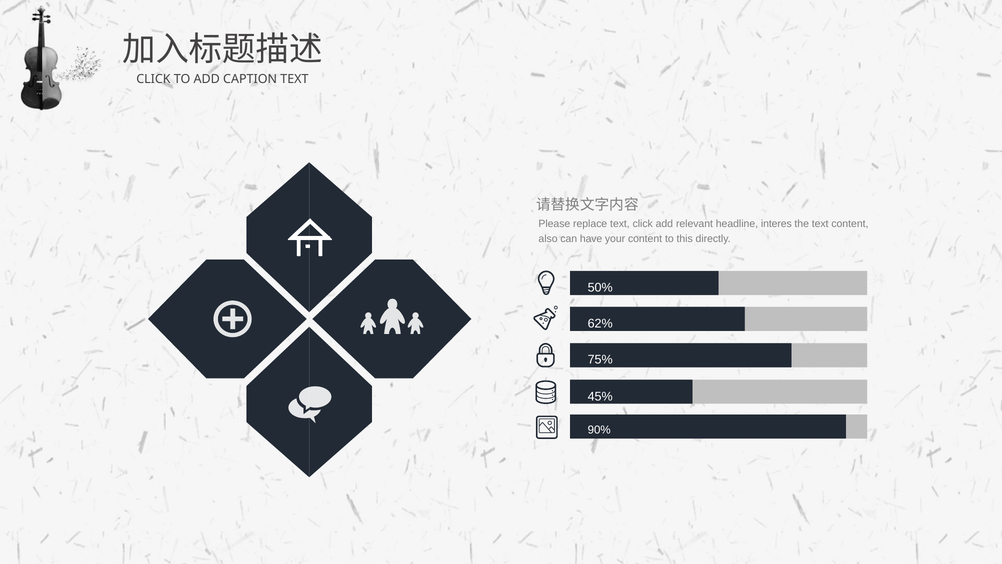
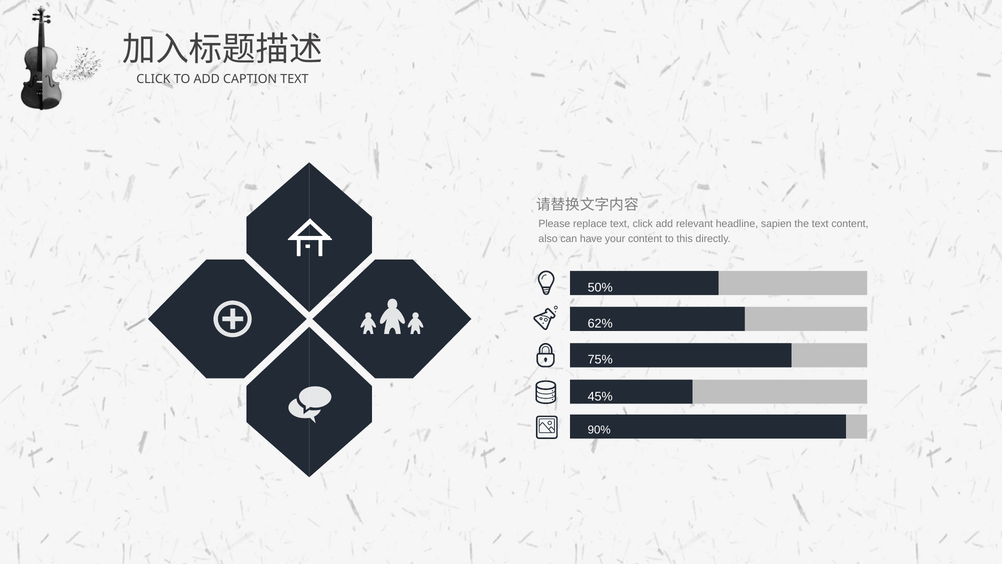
interes: interes -> sapien (776, 224)
